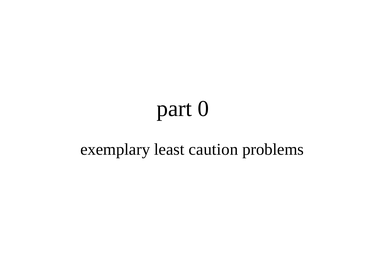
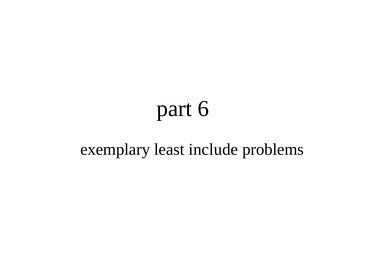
0: 0 -> 6 (203, 109)
caution: caution -> include (213, 149)
